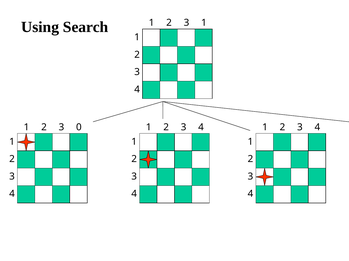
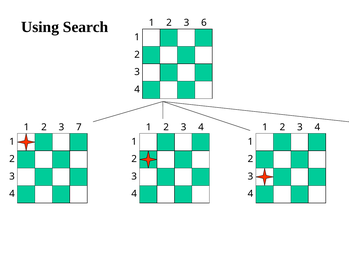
2 1: 1 -> 6 (204, 23)
0: 0 -> 7 (79, 127)
